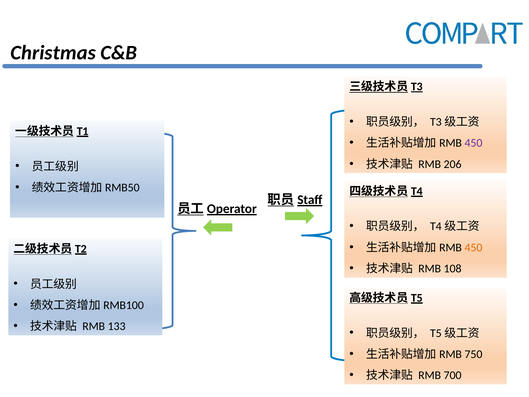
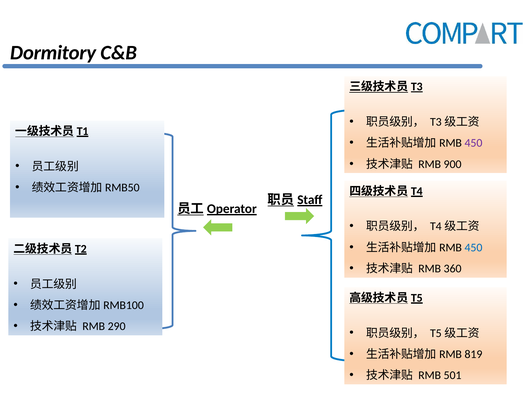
Christmas: Christmas -> Dormitory (53, 53)
206: 206 -> 900 (453, 164)
450 colour: orange -> blue (473, 247)
108: 108 -> 360 (453, 269)
133: 133 -> 290 (117, 326)
750: 750 -> 819 (473, 354)
700: 700 -> 501 (453, 375)
